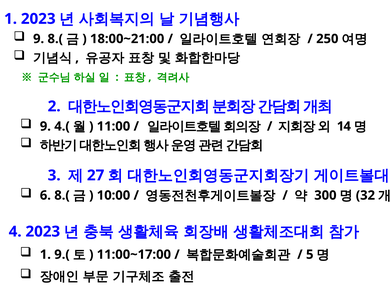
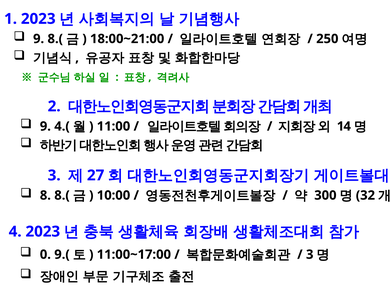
6: 6 -> 8 (45, 196)
1: 1 -> 0 (45, 255)
5: 5 -> 3 (310, 255)
